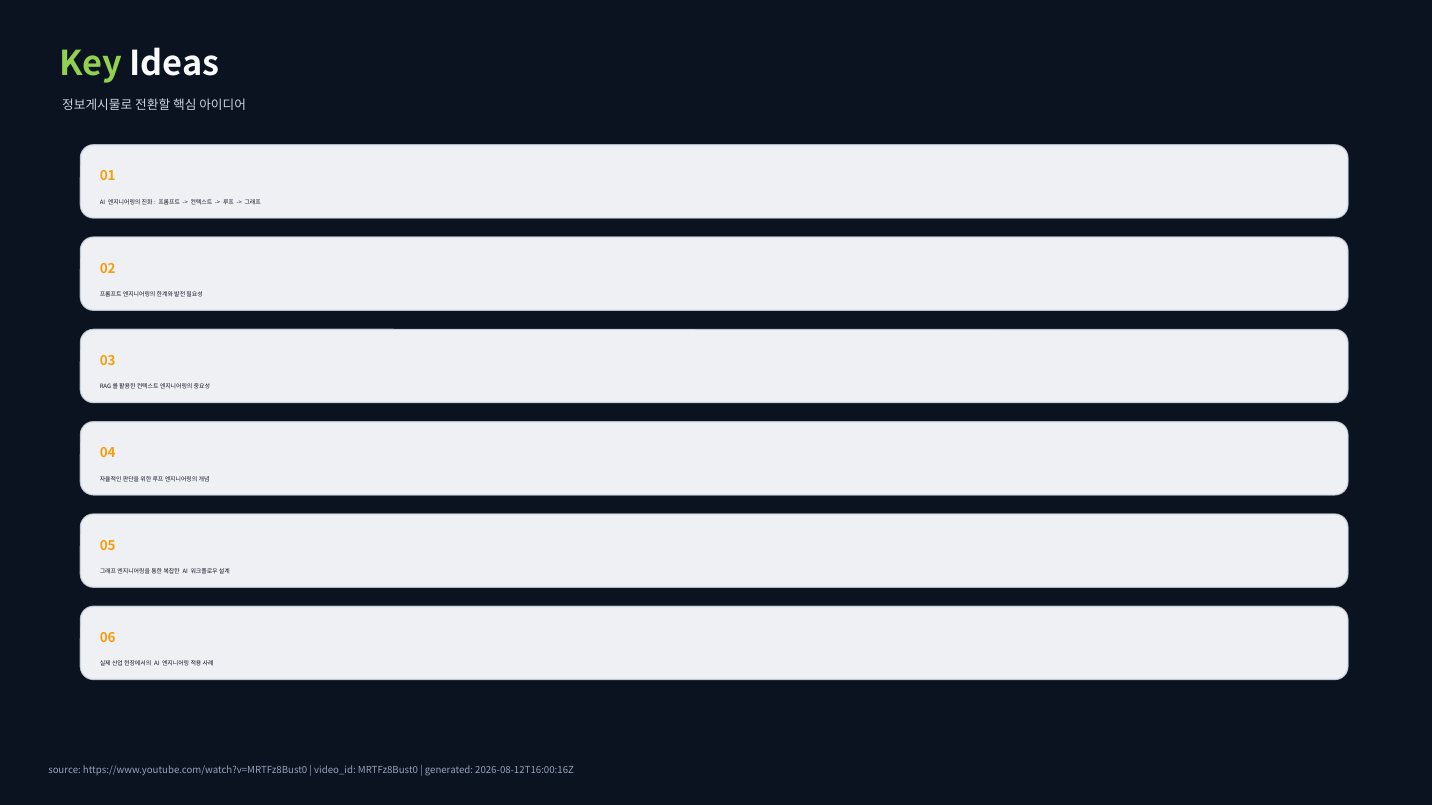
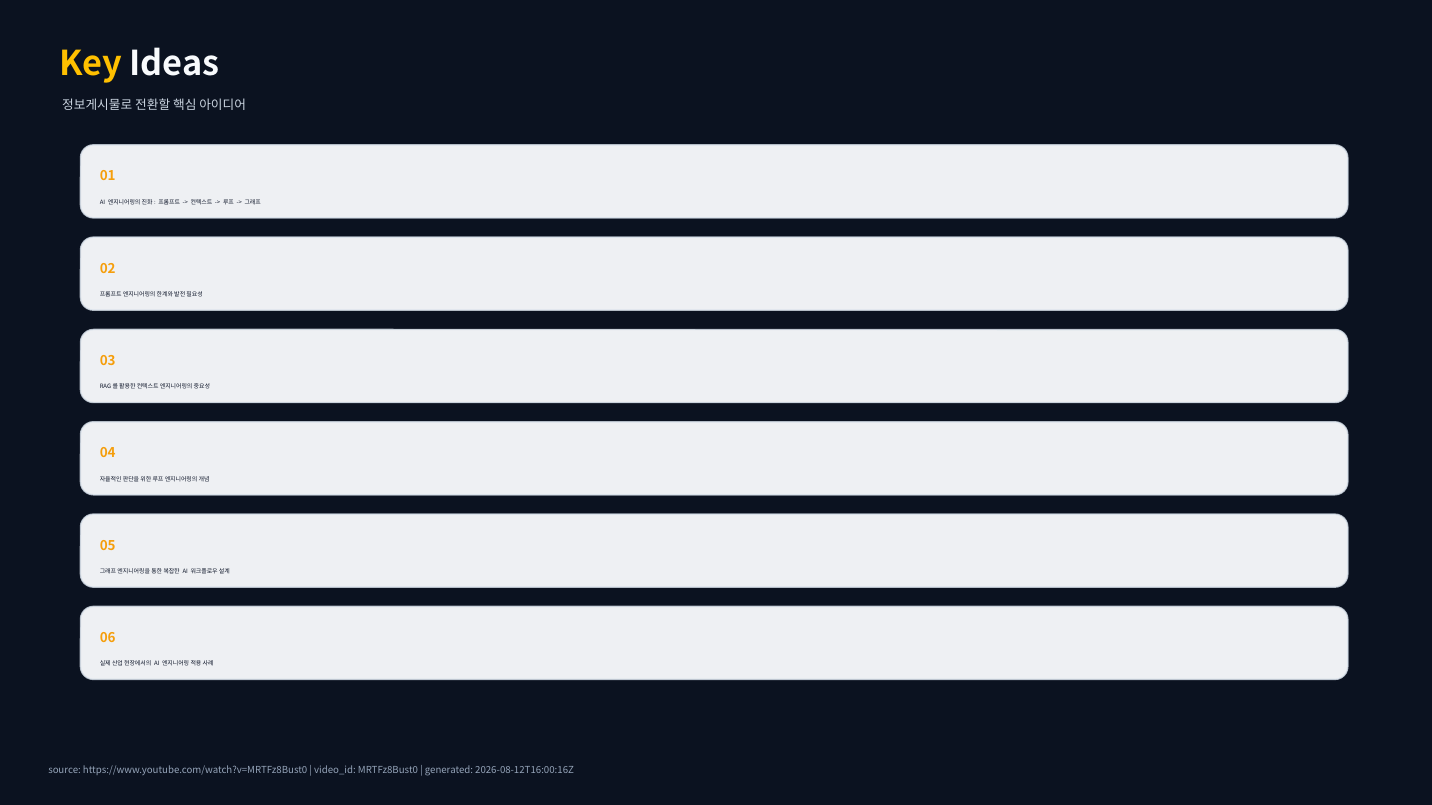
Key colour: light green -> yellow (90, 64)
